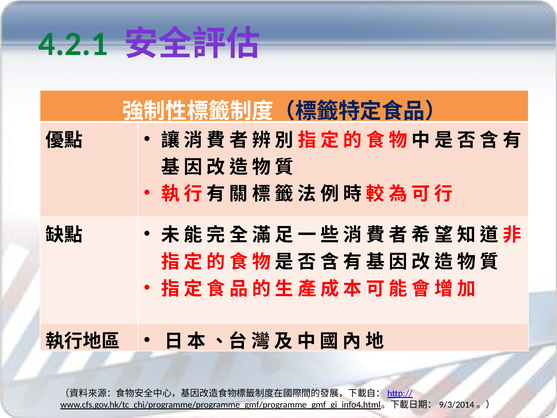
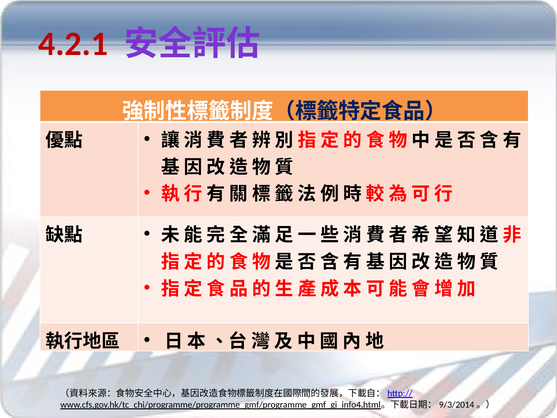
4.2.1 colour: green -> red (73, 44)
